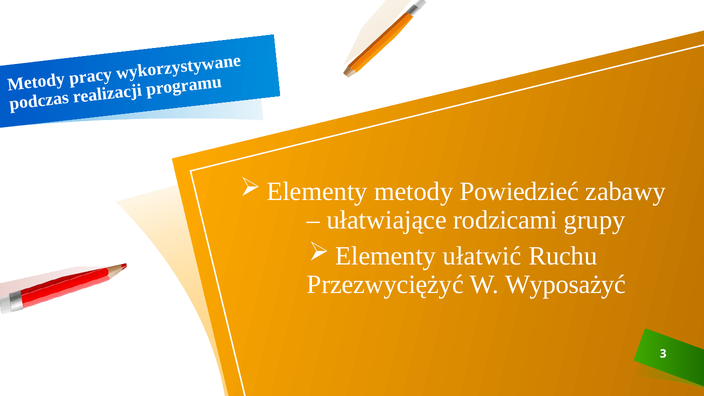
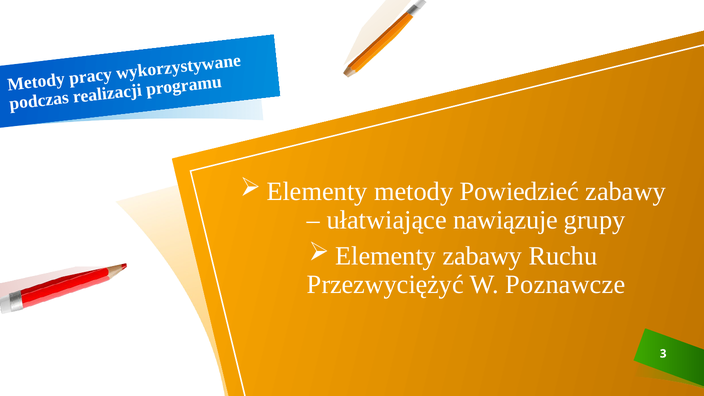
rodzicami: rodzicami -> nawiązuje (505, 220)
ułatwić: ułatwić -> zabawy (482, 256)
Wyposażyć: Wyposażyć -> Poznawcze (565, 284)
